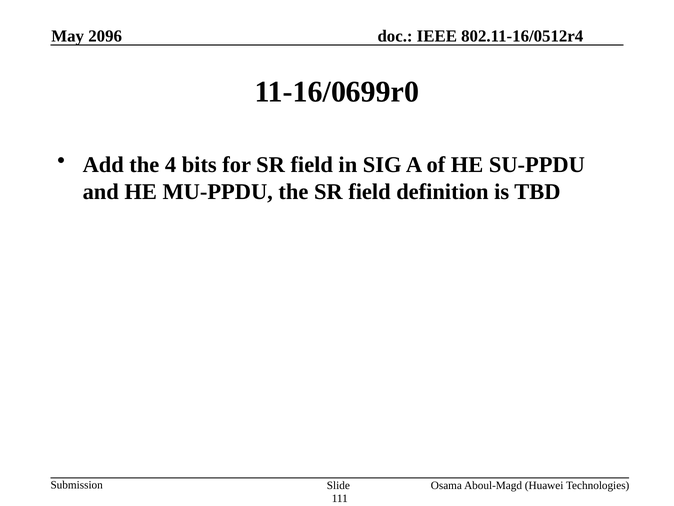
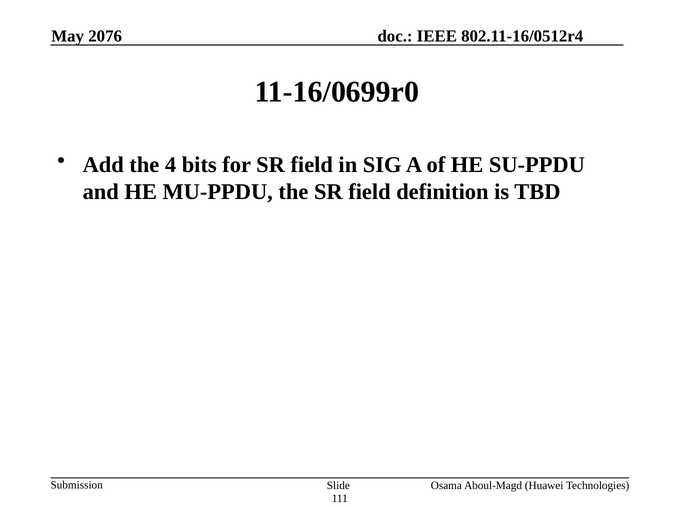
2096: 2096 -> 2076 (105, 36)
